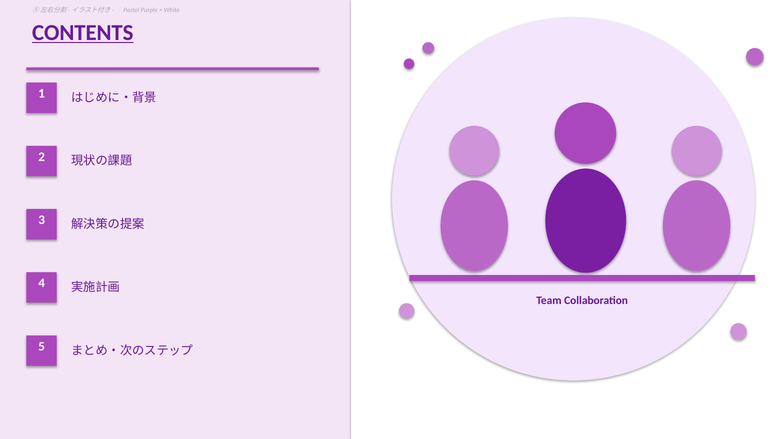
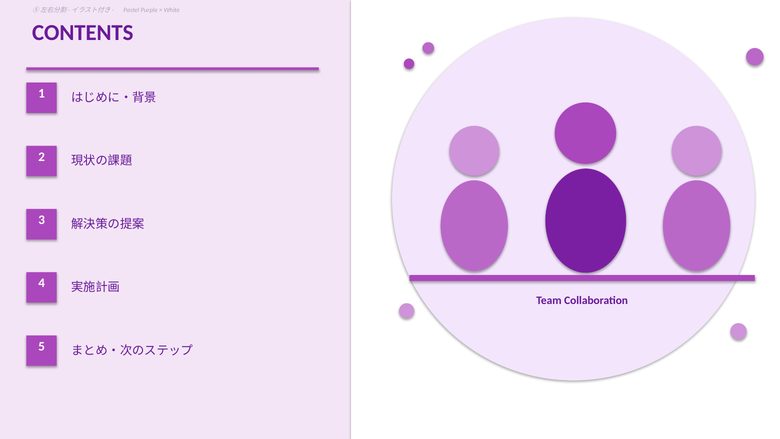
CONTENTS underline: present -> none (83, 33)
